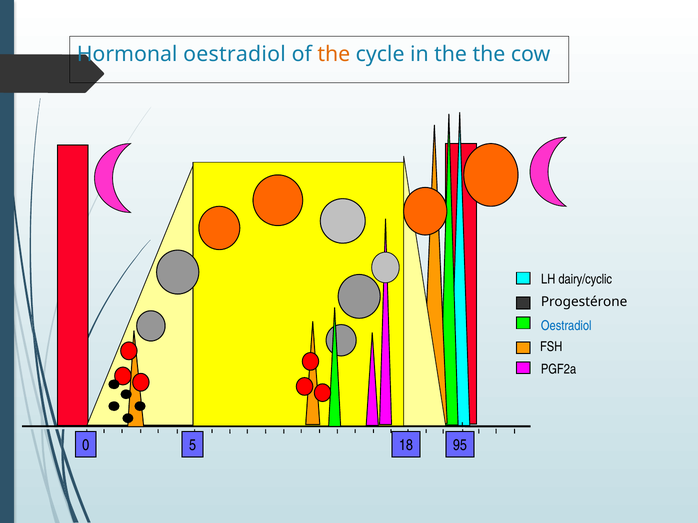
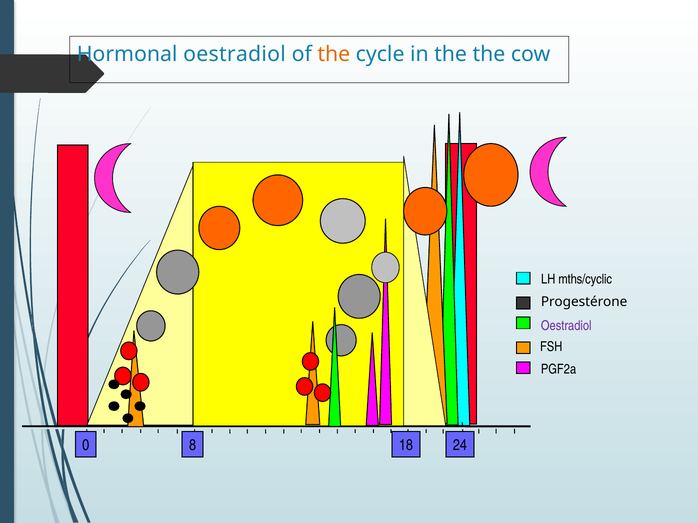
dairy/cyclic: dairy/cyclic -> mths/cyclic (585, 280)
Oestradiol colour: blue -> purple (566, 326)
5: 5 -> 8 (193, 446)
95: 95 -> 24 (460, 446)
